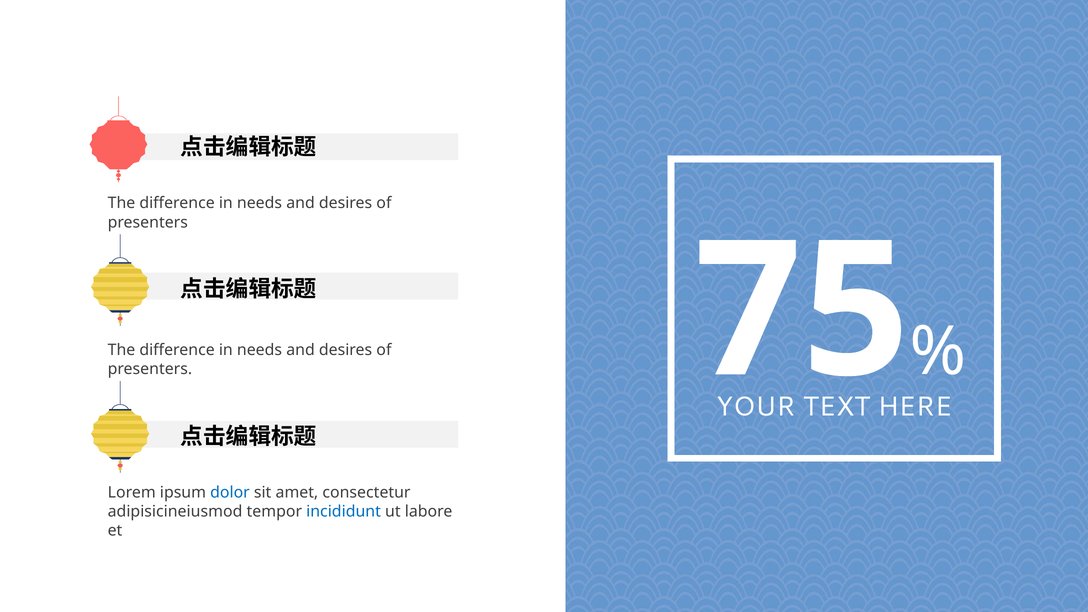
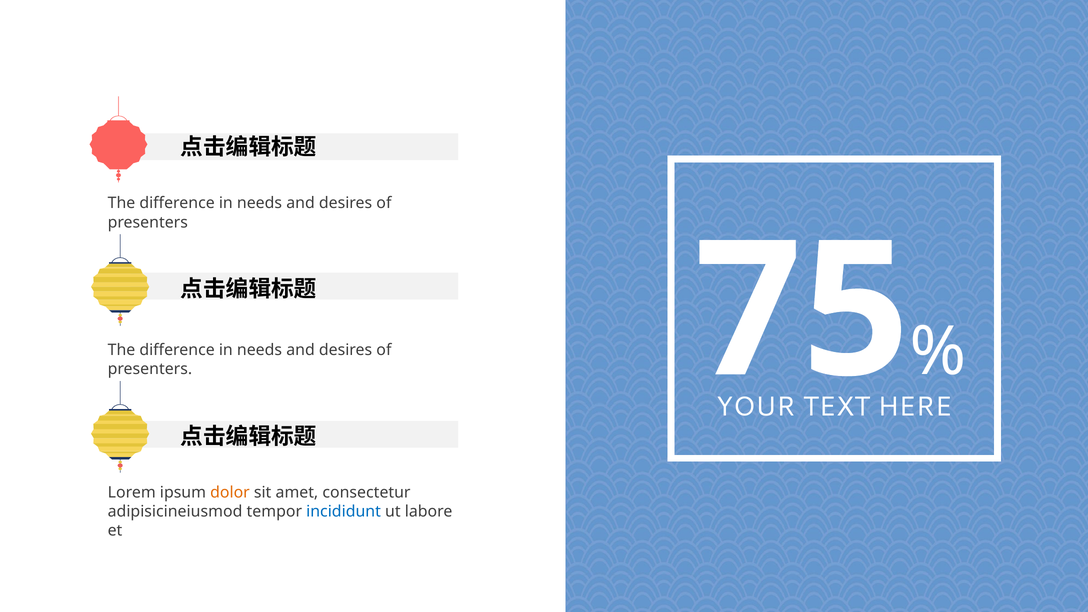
dolor colour: blue -> orange (230, 492)
